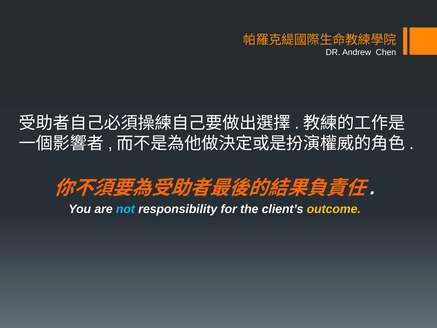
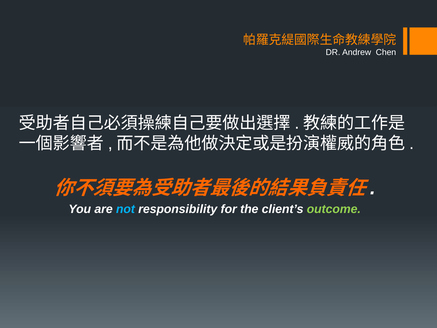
outcome colour: yellow -> light green (334, 209)
